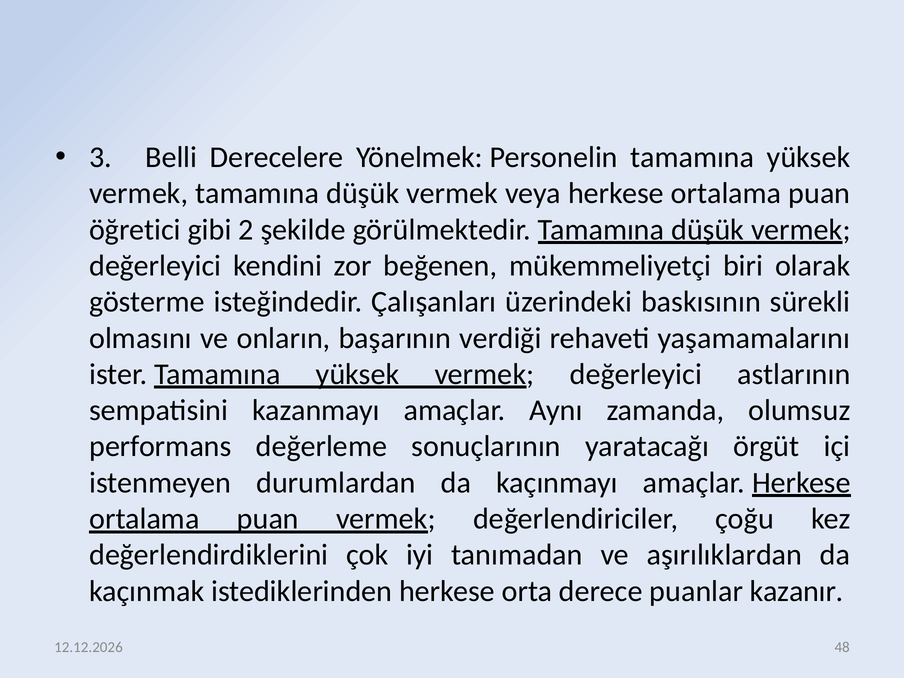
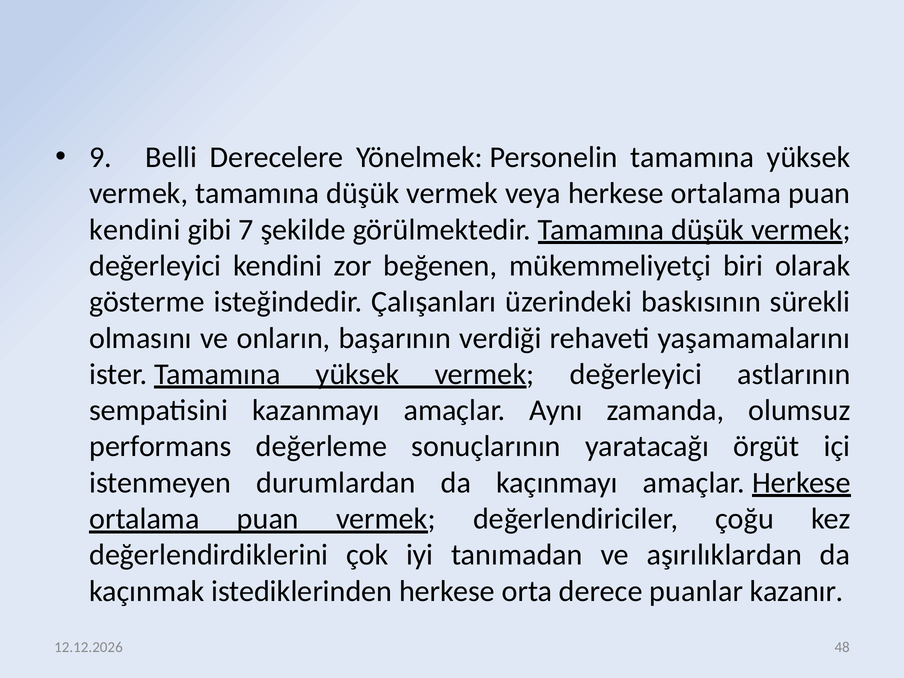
3: 3 -> 9 (101, 157)
öğretici: öğretici -> kendini (135, 230)
2: 2 -> 7 (246, 230)
